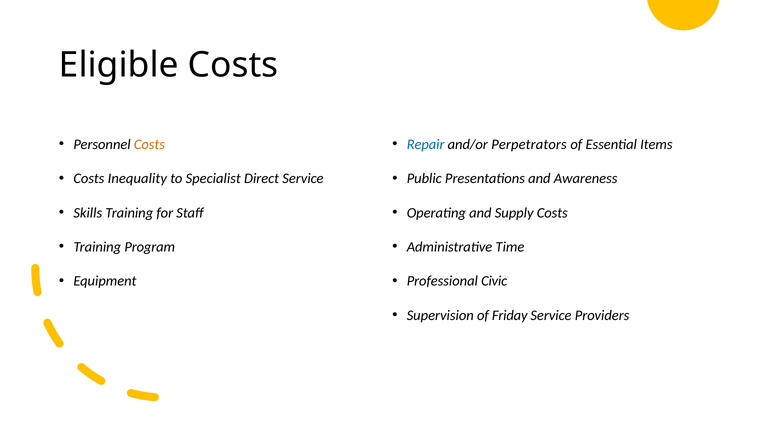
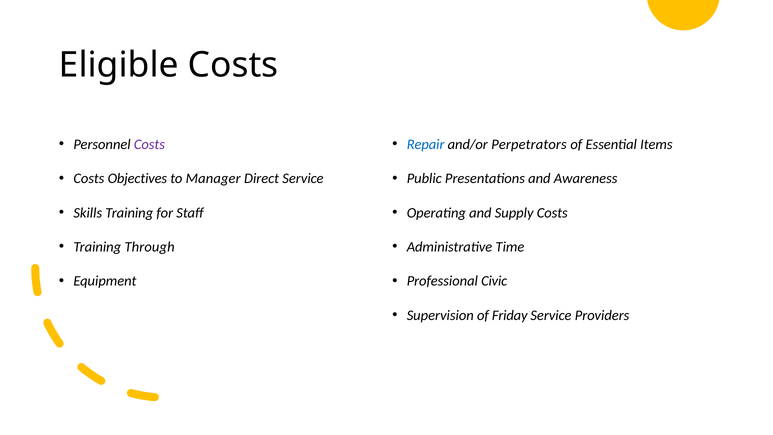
Costs colour: orange -> purple (149, 144)
Inequality: Inequality -> Objectives (137, 179)
Specialist: Specialist -> Manager (213, 179)
Program: Program -> Through (150, 247)
